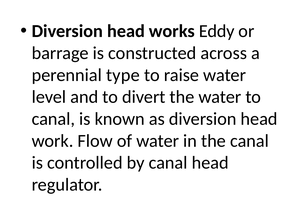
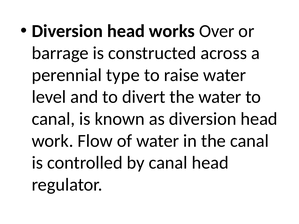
Eddy: Eddy -> Over (217, 31)
